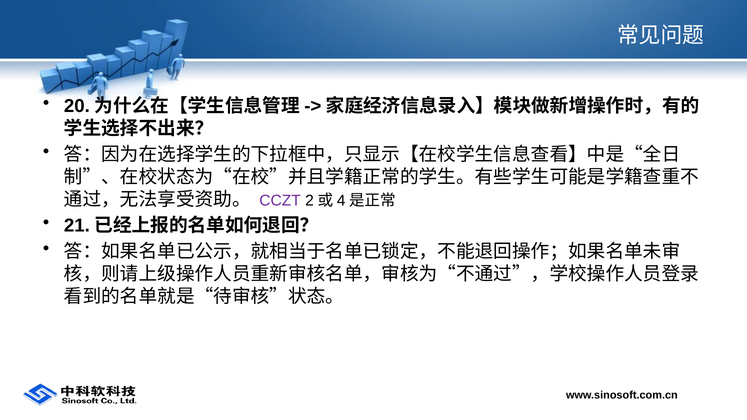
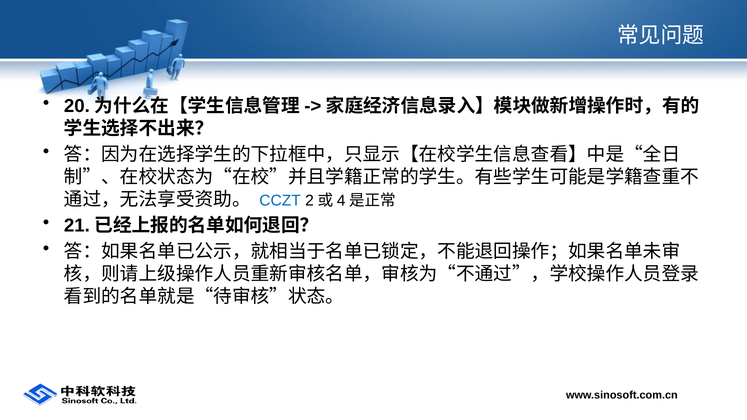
CCZT colour: purple -> blue (280, 201)
